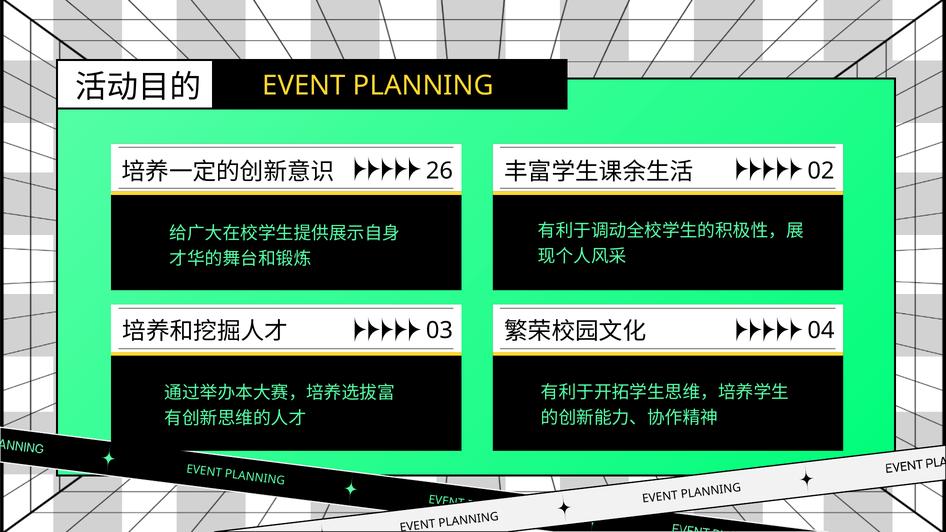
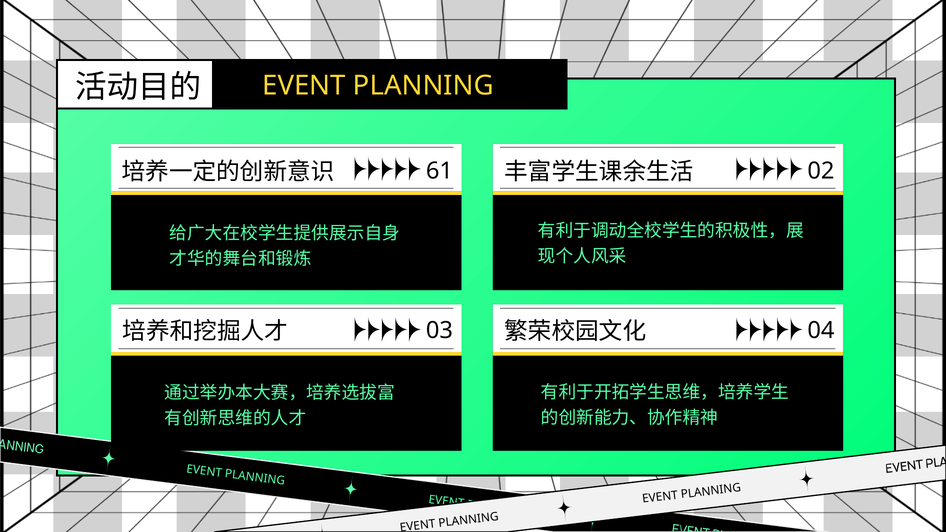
26: 26 -> 61 (439, 171)
